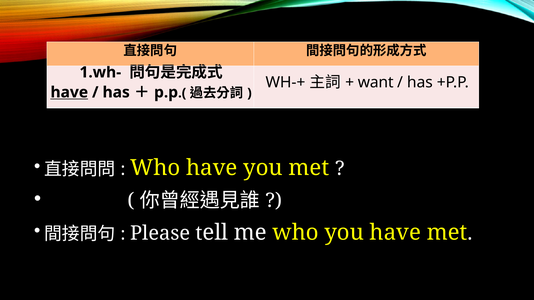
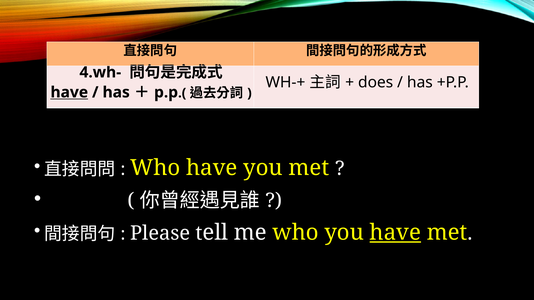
1.wh-: 1.wh- -> 4.wh- (100, 72)
want: want -> does (376, 82)
have underline: none -> present (395, 233)
